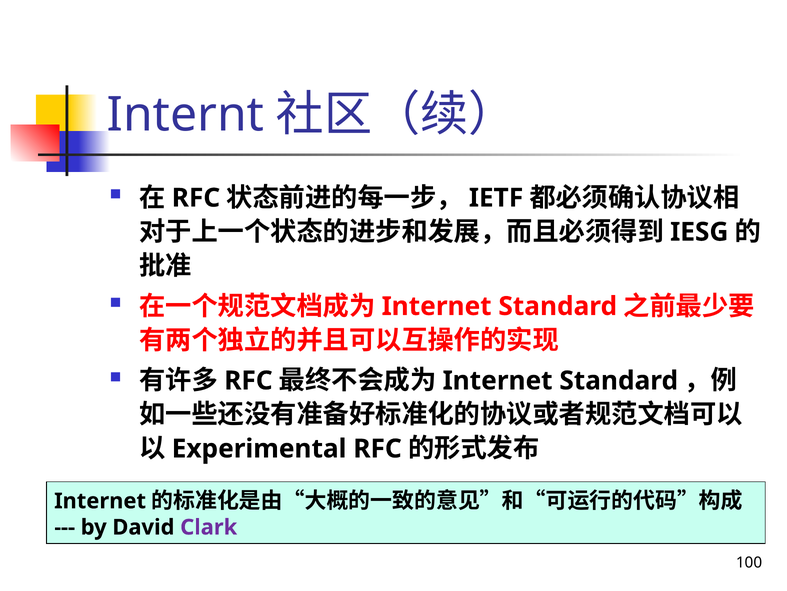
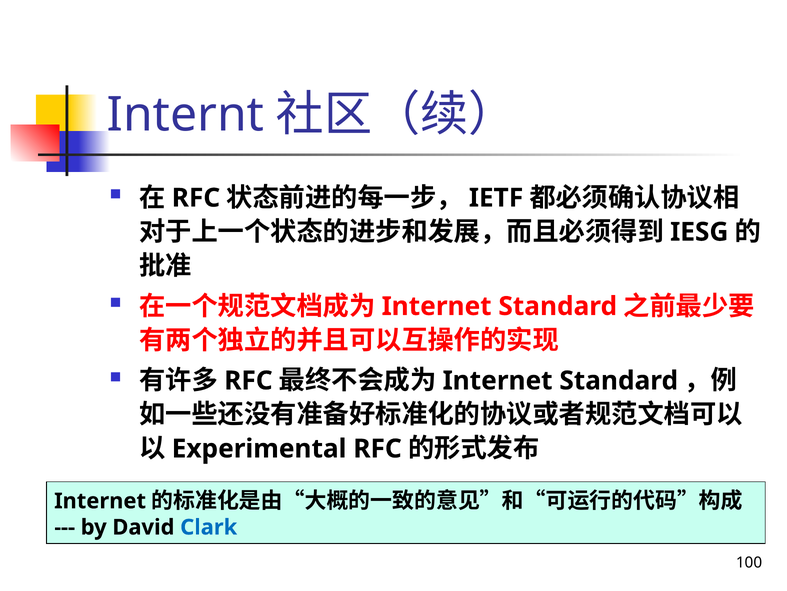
Clark colour: purple -> blue (209, 527)
